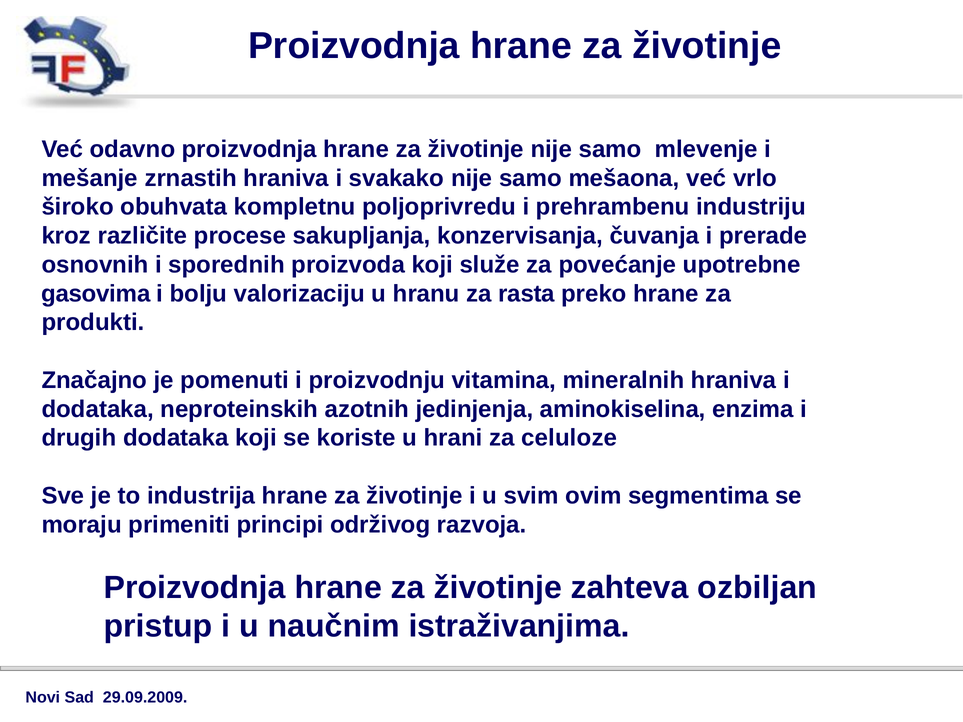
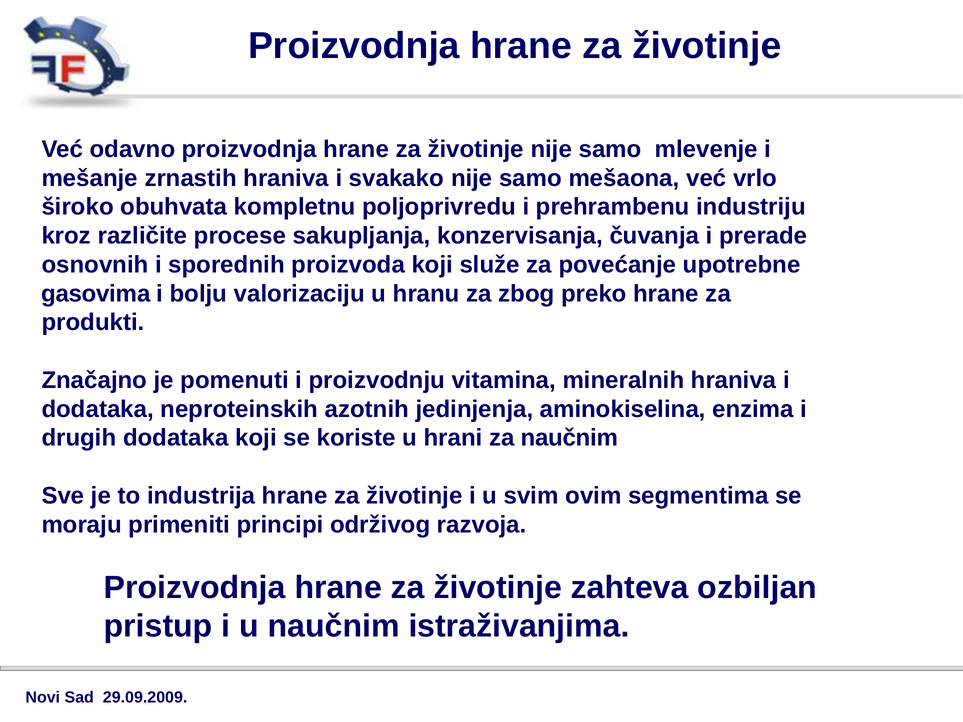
rasta: rasta -> zbog (526, 294)
za celuloze: celuloze -> naučnim (569, 438)
